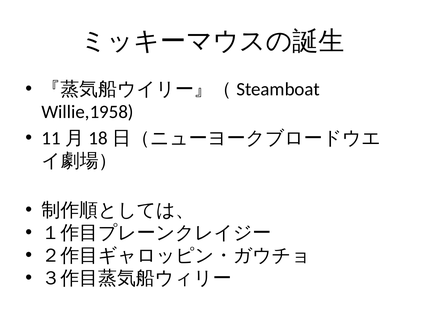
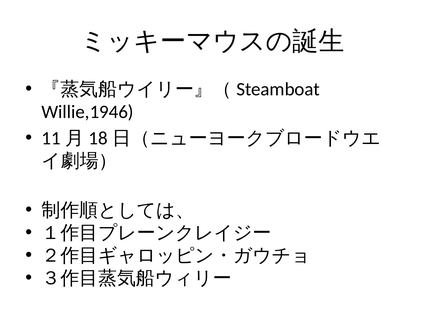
Willie,1958: Willie,1958 -> Willie,1946 (88, 112)
